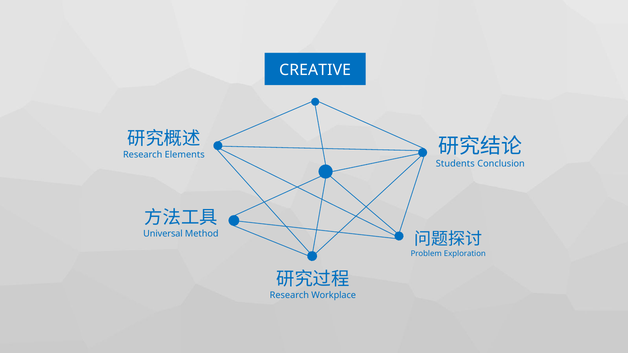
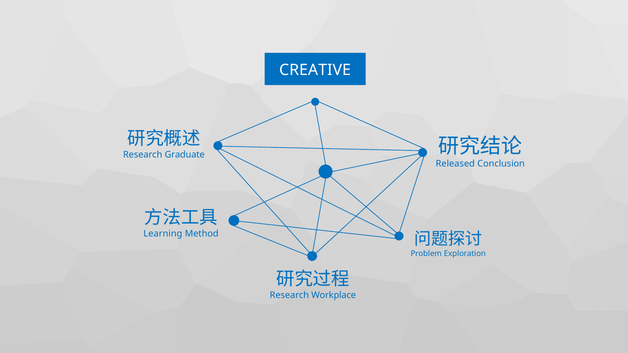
Elements: Elements -> Graduate (185, 155)
Students: Students -> Released (455, 164)
Universal: Universal -> Learning (163, 234)
